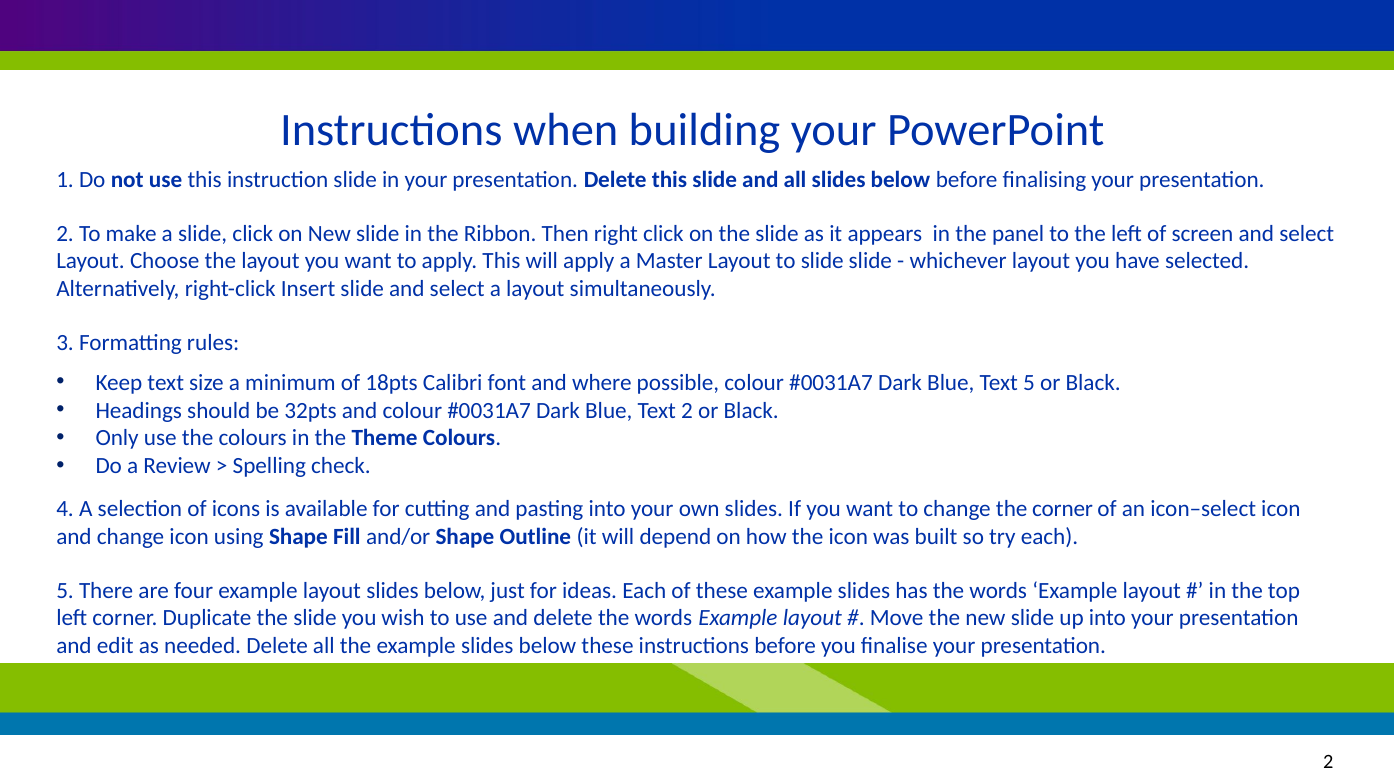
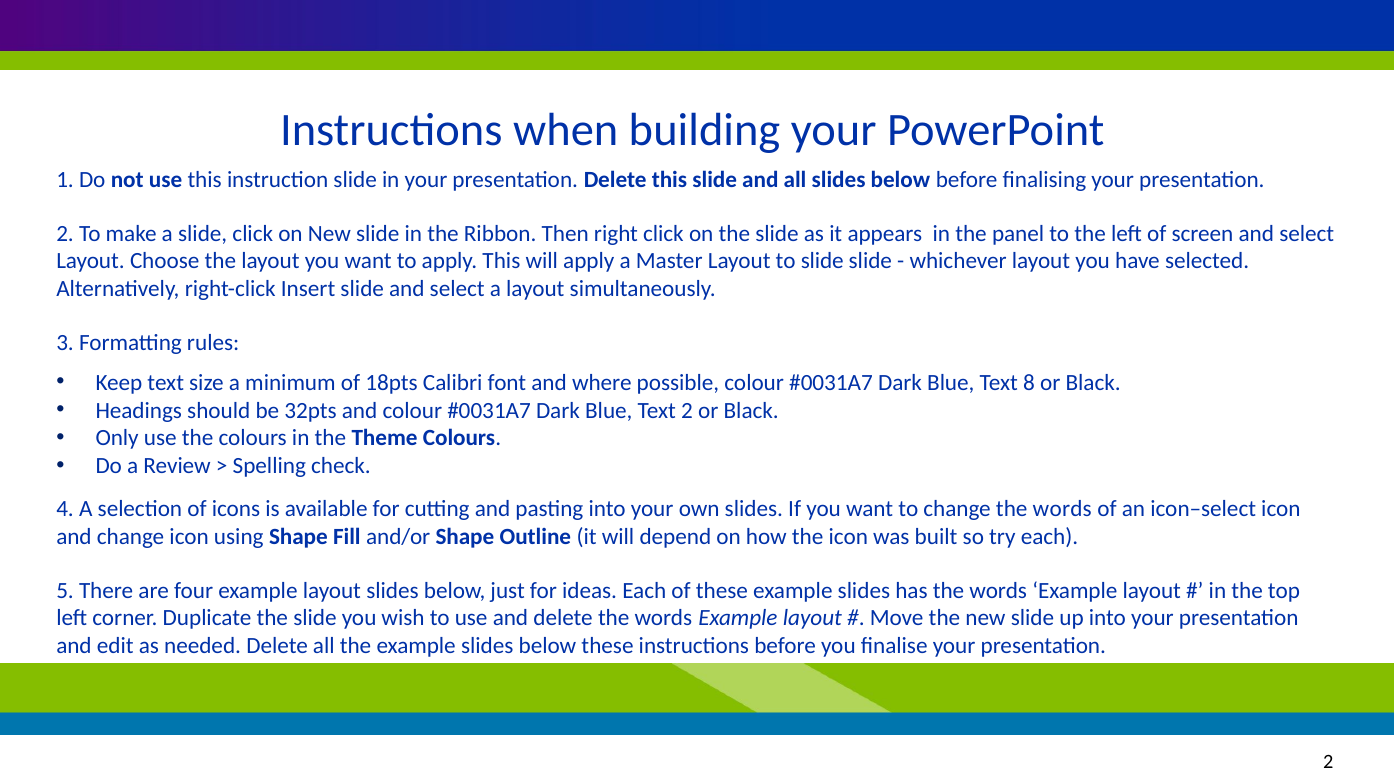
Text 5: 5 -> 8 (1029, 383)
change the corner: corner -> words (1062, 509)
